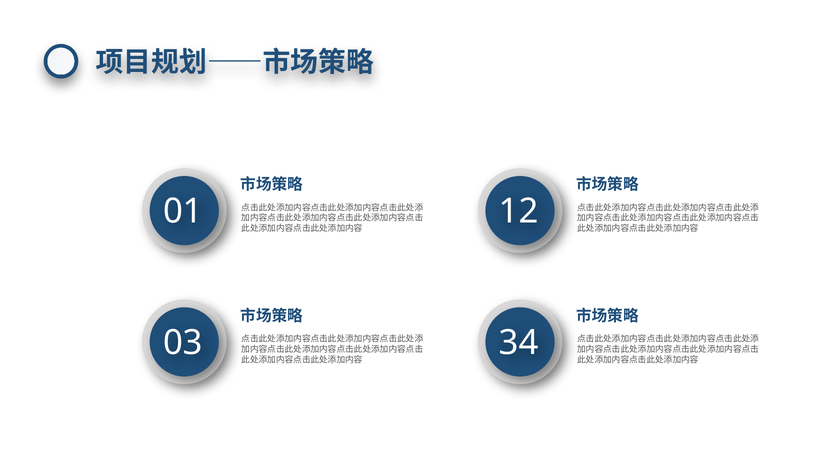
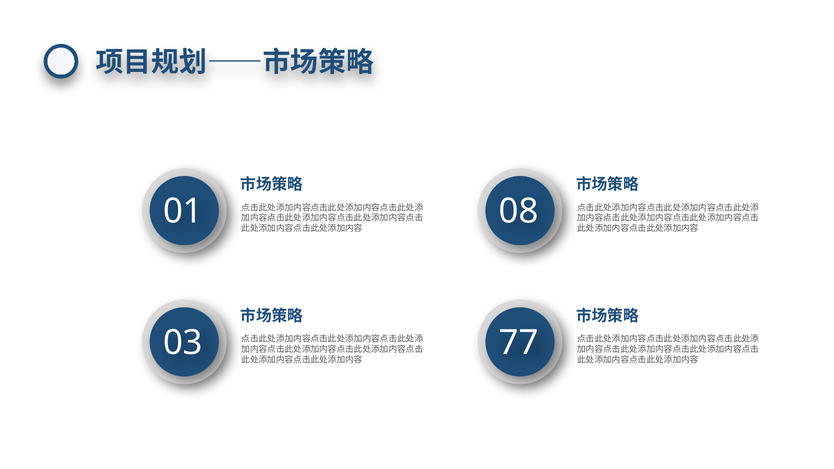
12: 12 -> 08 (519, 211)
34: 34 -> 77 (519, 343)
